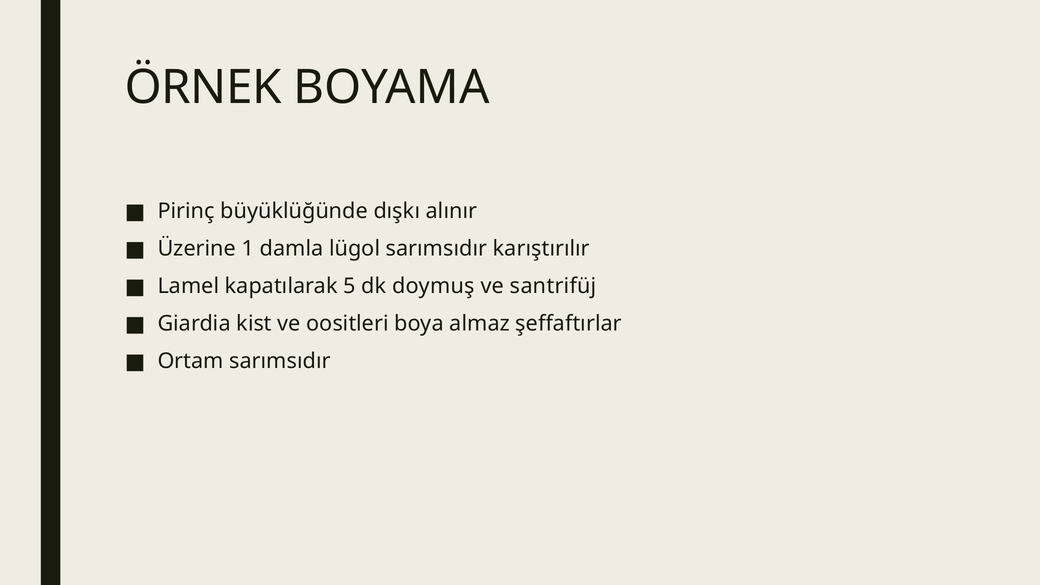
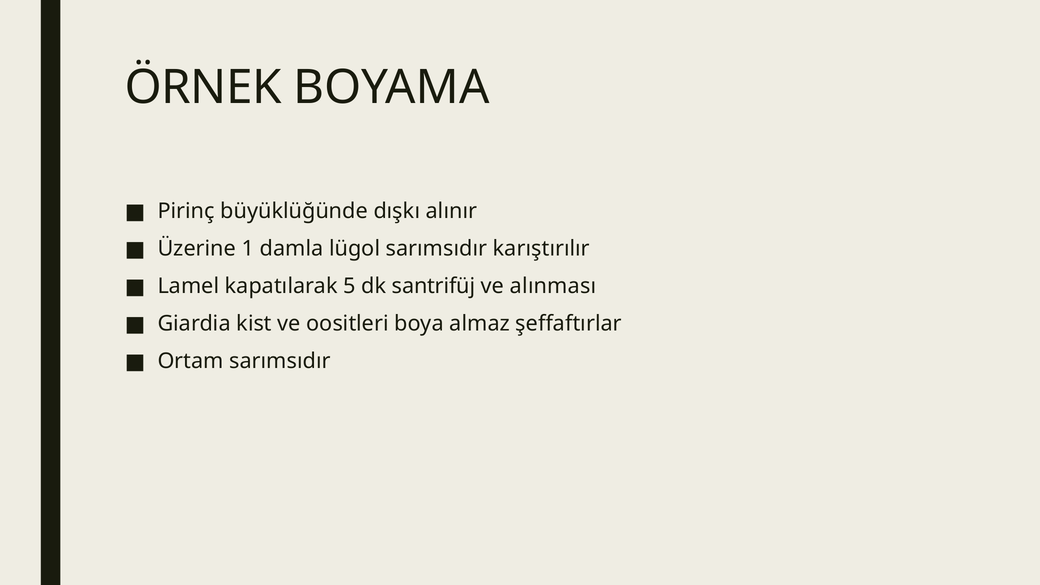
doymuş: doymuş -> santrifüj (434, 286)
santrifüj: santrifüj -> alınması (553, 286)
